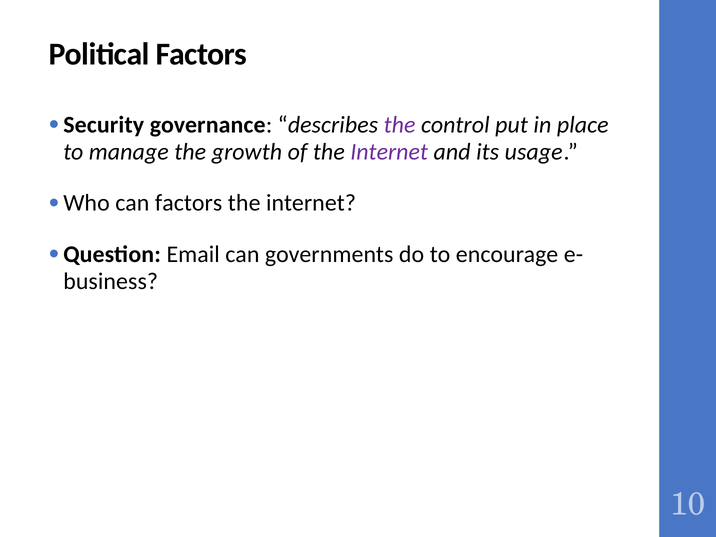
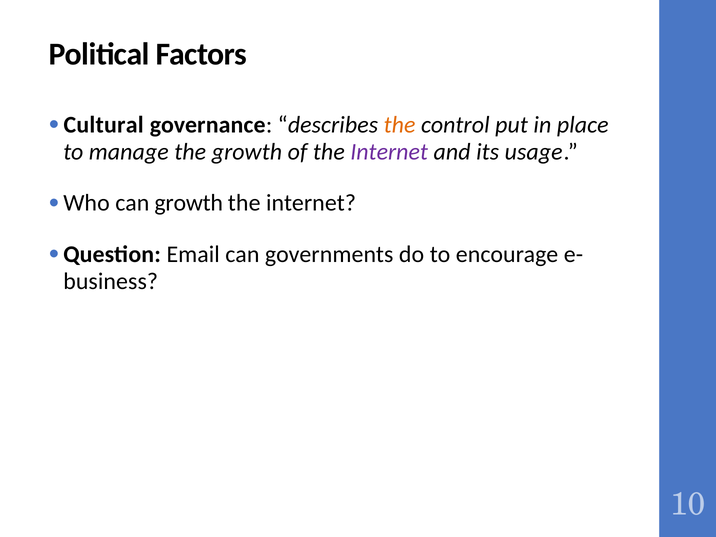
Security: Security -> Cultural (104, 125)
the colour: purple -> orange (400, 125)
can factors: factors -> growth (189, 203)
